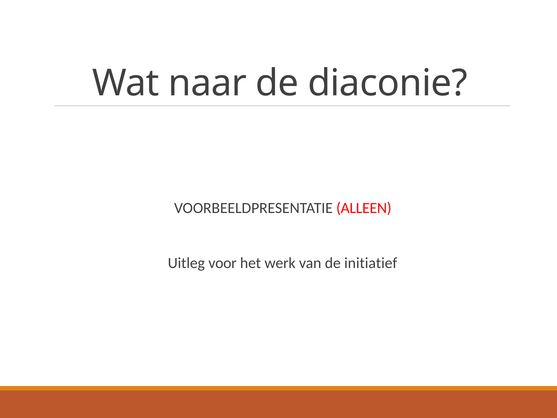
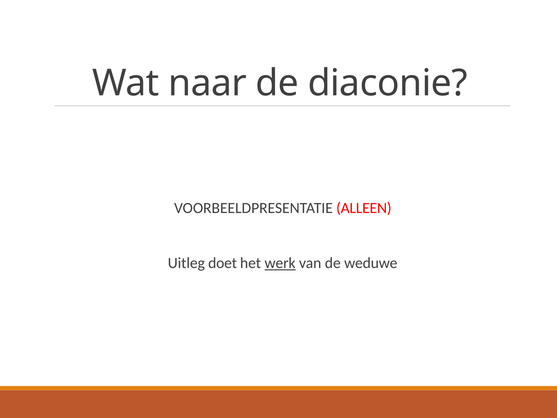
voor: voor -> doet (223, 263)
werk underline: none -> present (280, 263)
initiatief: initiatief -> weduwe (371, 263)
